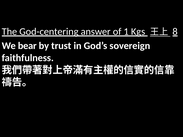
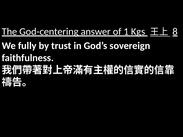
bear: bear -> fully (27, 46)
